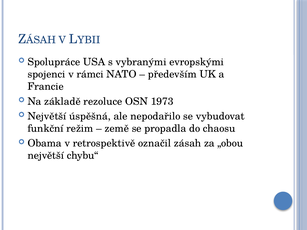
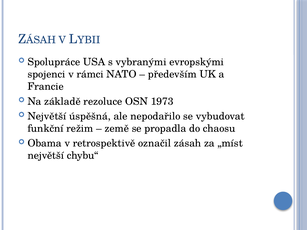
„obou: „obou -> „míst (230, 143)
